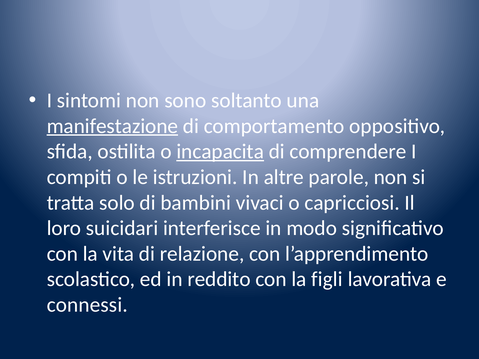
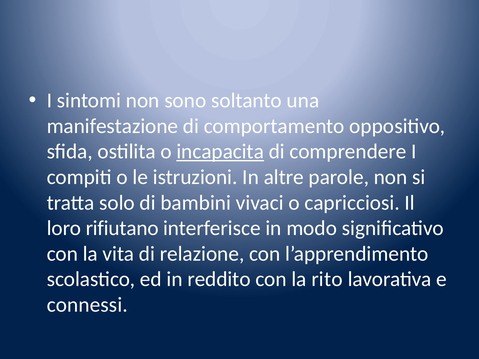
manifestazione underline: present -> none (112, 126)
suicidari: suicidari -> rifiutano (122, 228)
figli: figli -> rito (327, 280)
